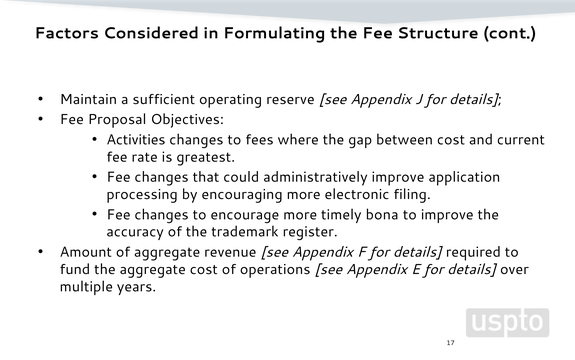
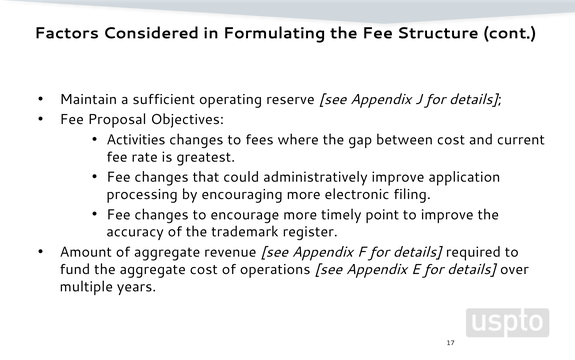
bona: bona -> point (382, 214)
